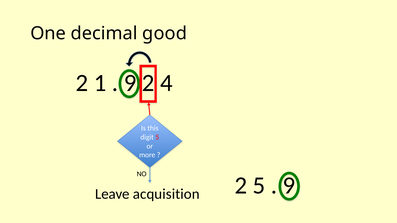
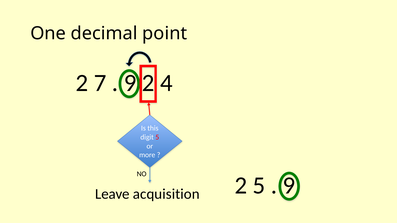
good: good -> point (165, 33)
1: 1 -> 7 (100, 83)
